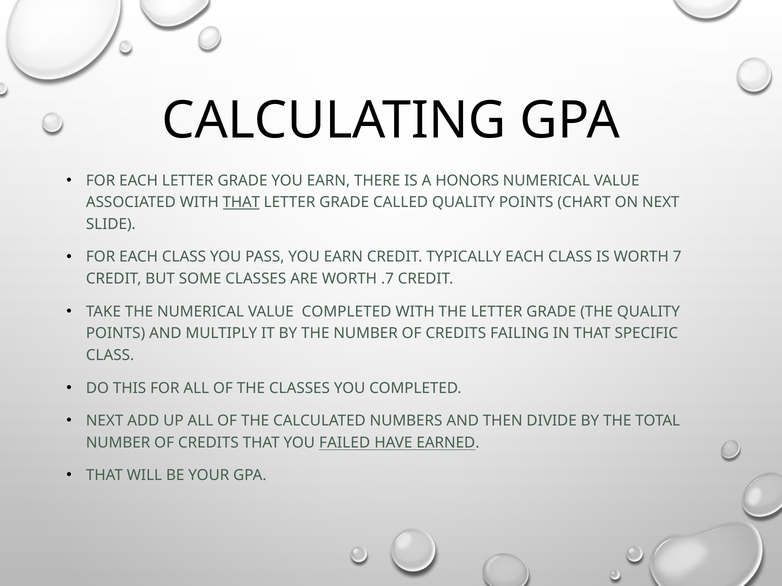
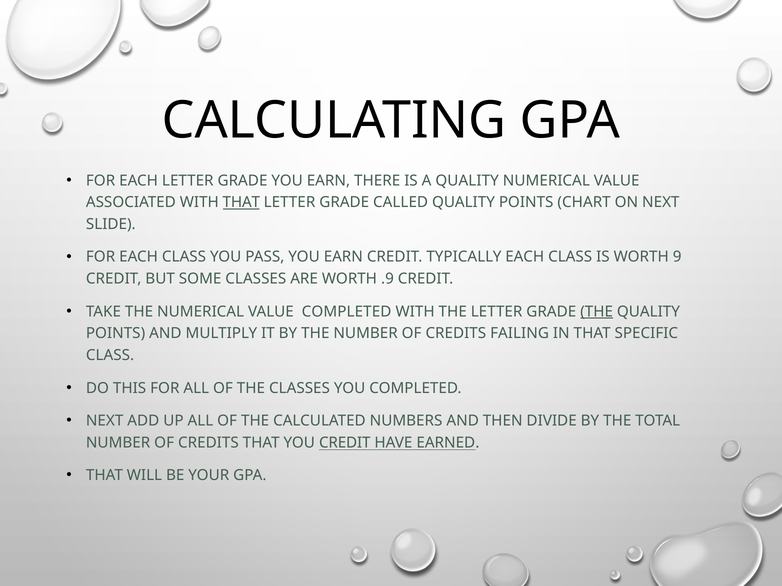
A HONORS: HONORS -> QUALITY (467, 181)
7: 7 -> 9 (677, 257)
.7: .7 -> .9 (387, 279)
THE underline: none -> present (597, 312)
YOU FAILED: FAILED -> CREDIT (345, 443)
